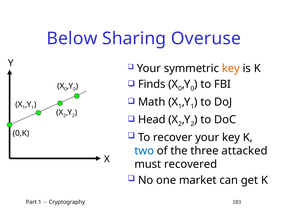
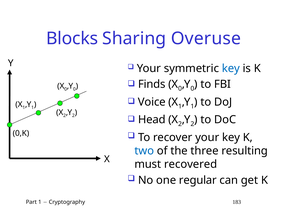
Below: Below -> Blocks (72, 38)
key colour: orange -> blue (231, 68)
Math: Math -> Voice (152, 102)
attacked: attacked -> resulting (245, 151)
market: market -> regular (198, 180)
